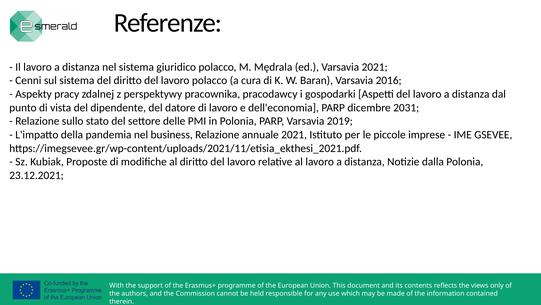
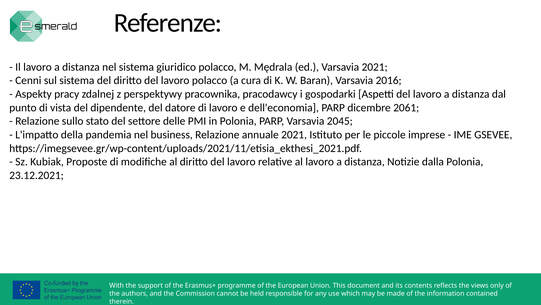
2031: 2031 -> 2061 (406, 107)
2019: 2019 -> 2045 (340, 121)
